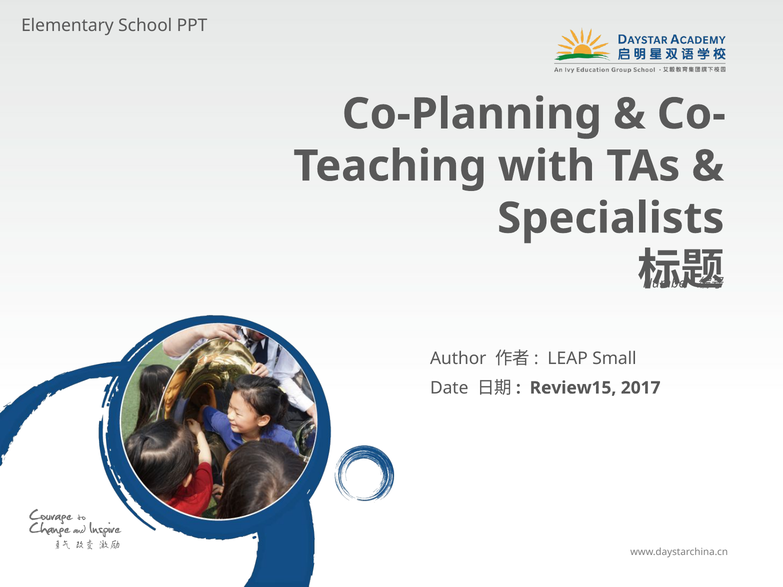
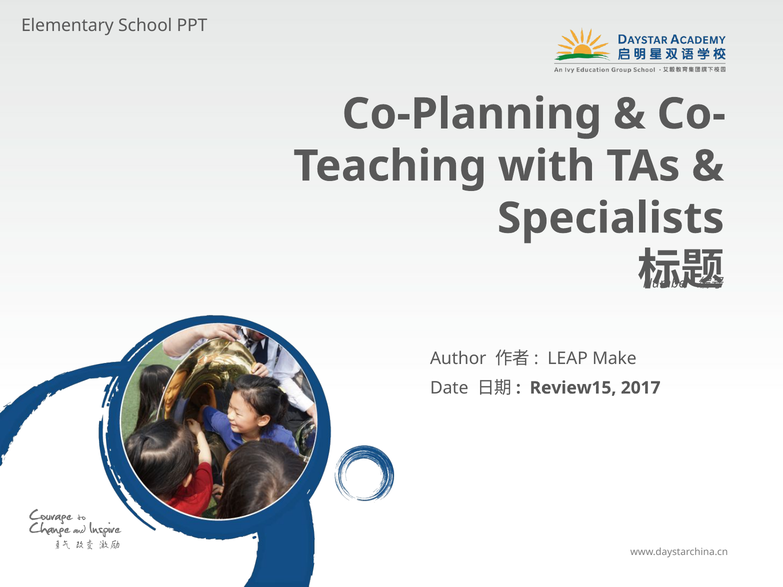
Small: Small -> Make (614, 358)
